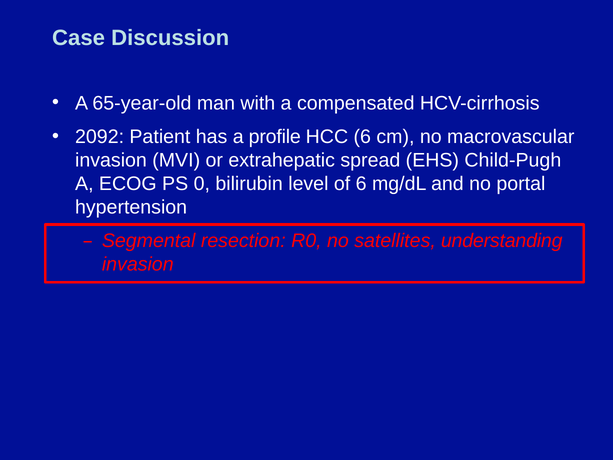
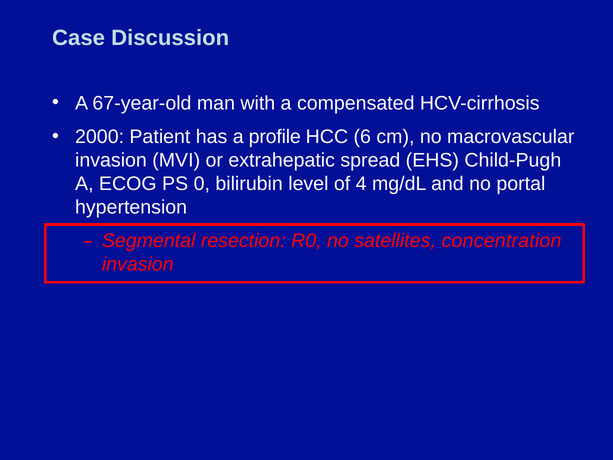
65-year-old: 65-year-old -> 67-year-old (142, 103)
2092: 2092 -> 2000 (100, 137)
of 6: 6 -> 4 (361, 184)
understanding: understanding -> concentration (502, 241)
